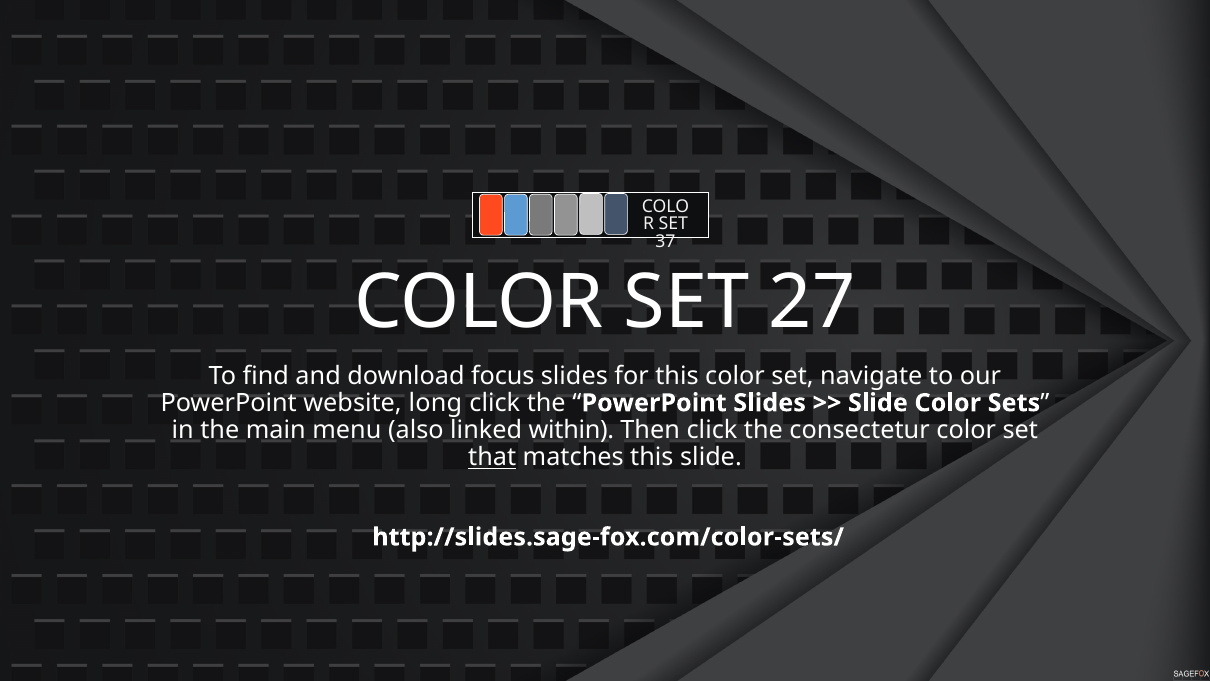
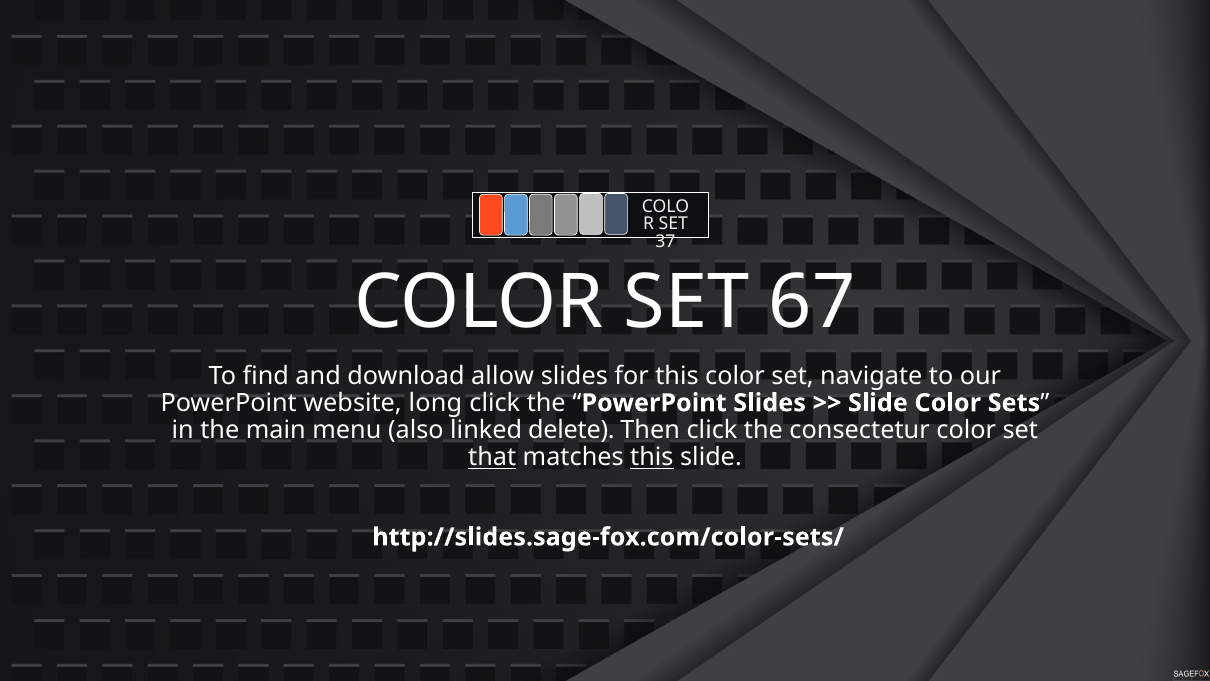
27: 27 -> 67 (812, 302)
focus: focus -> allow (503, 376)
within: within -> delete (571, 430)
this underline: none -> present (652, 457)
